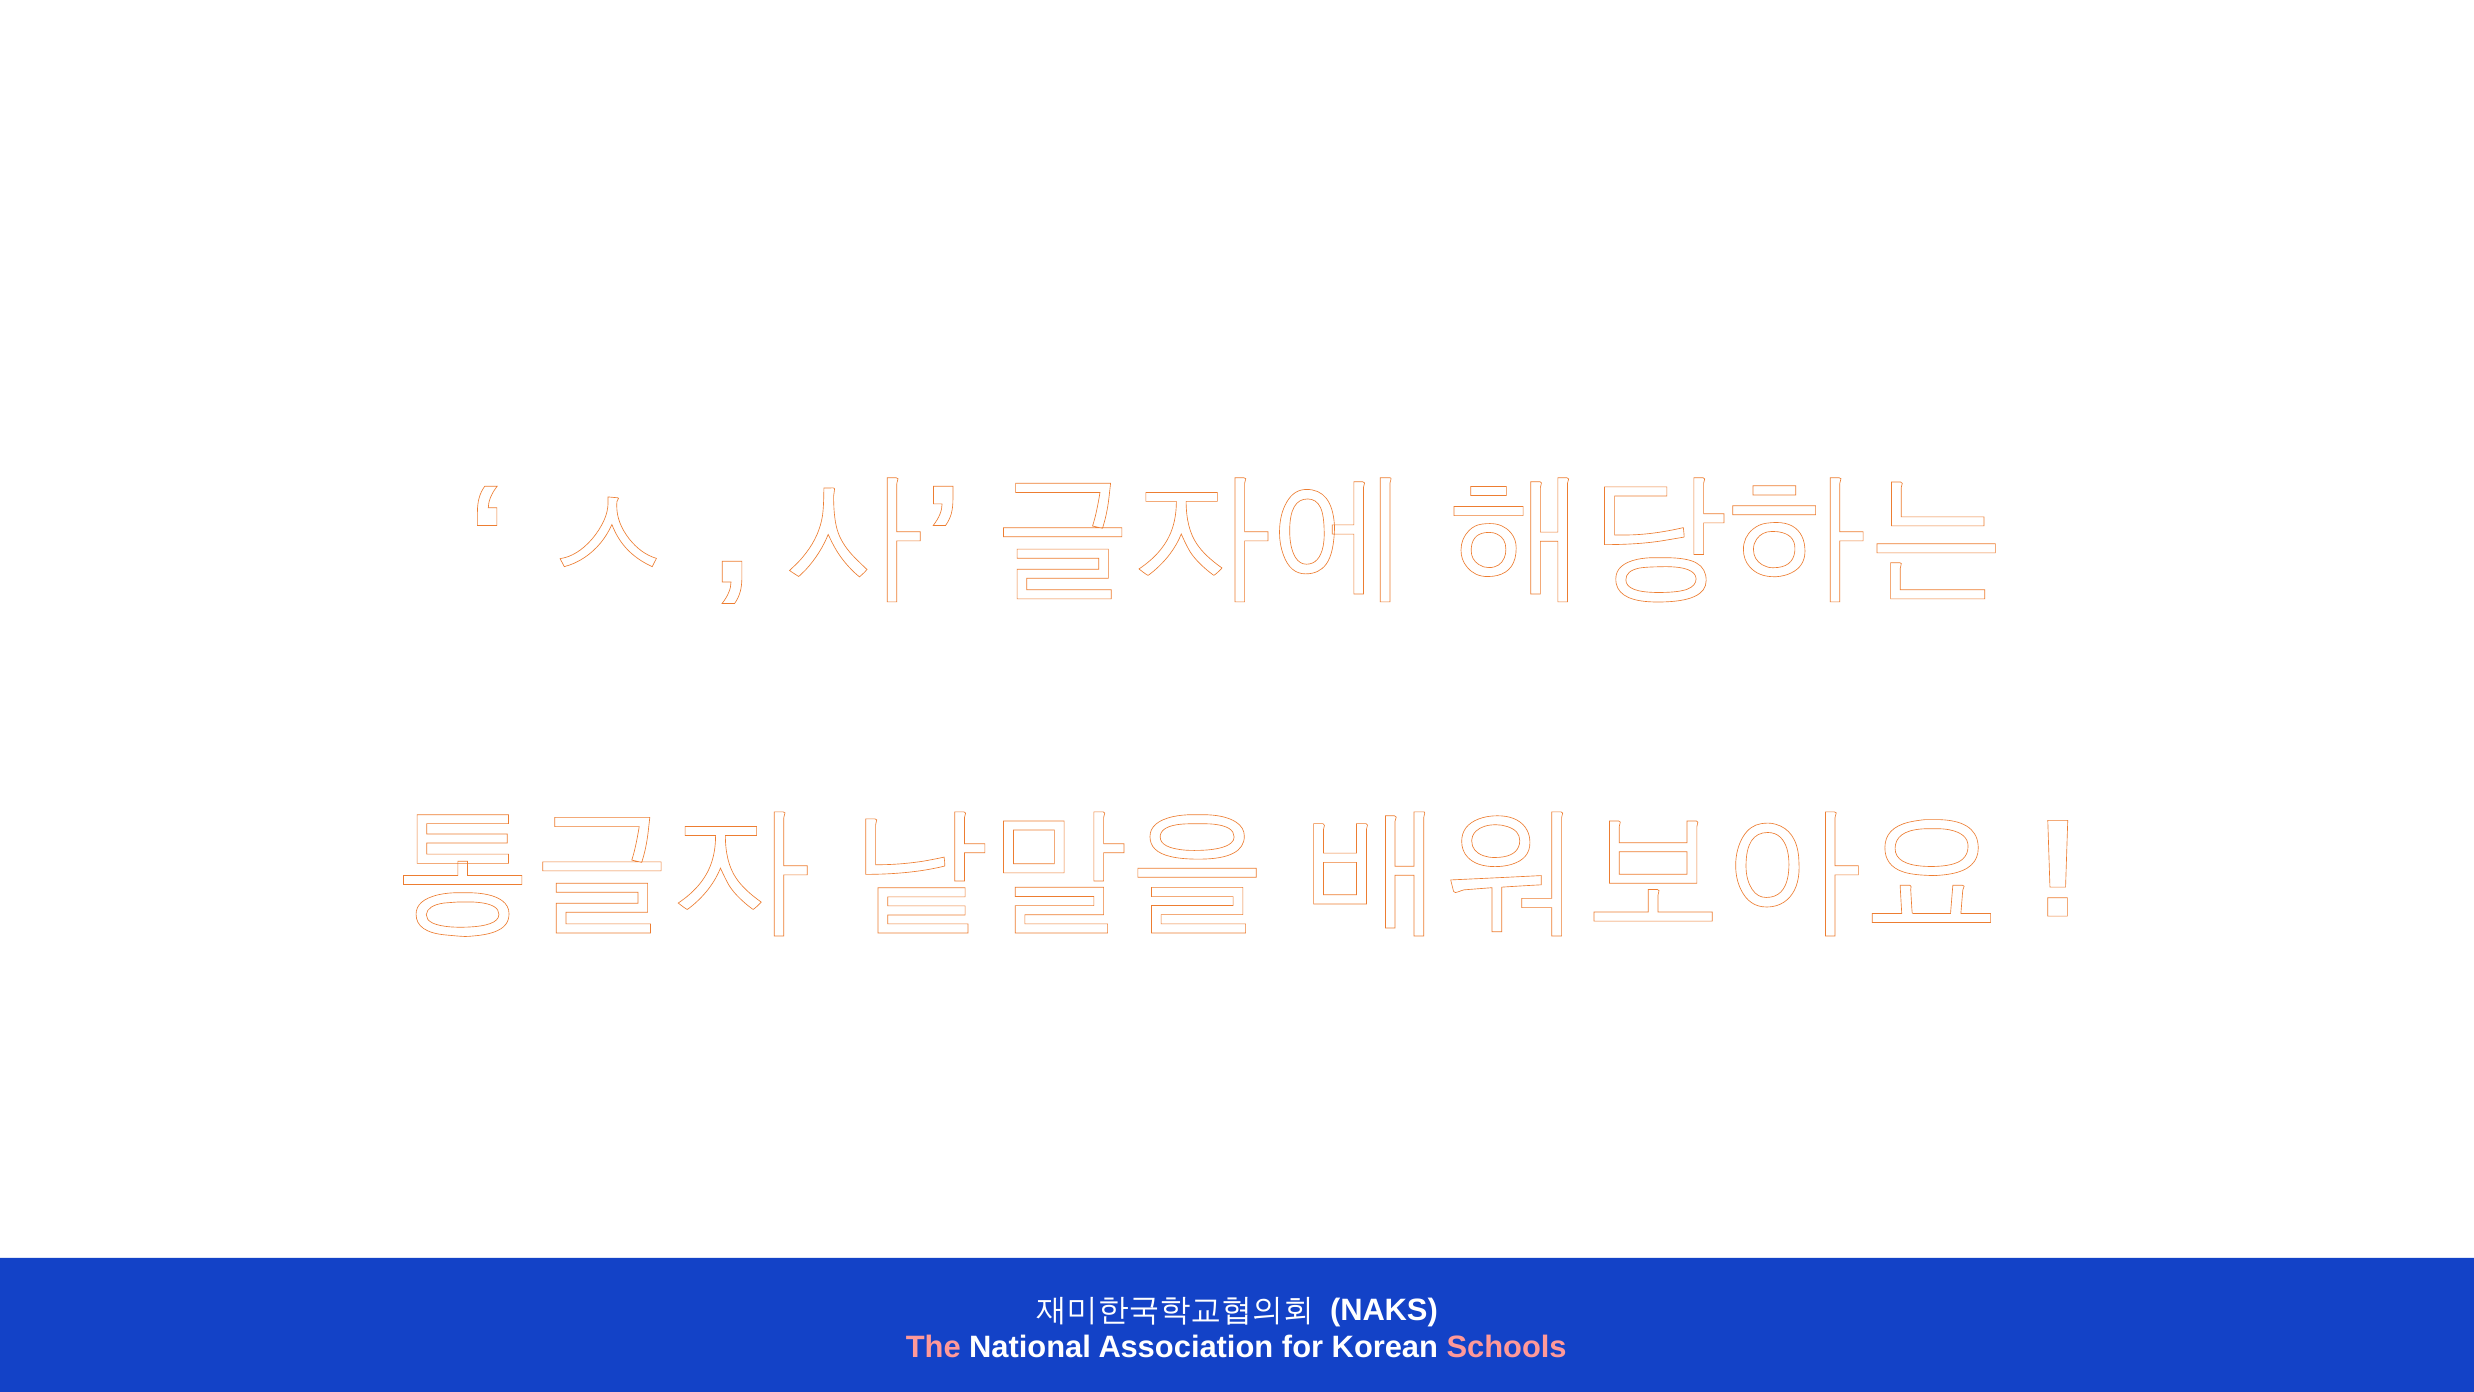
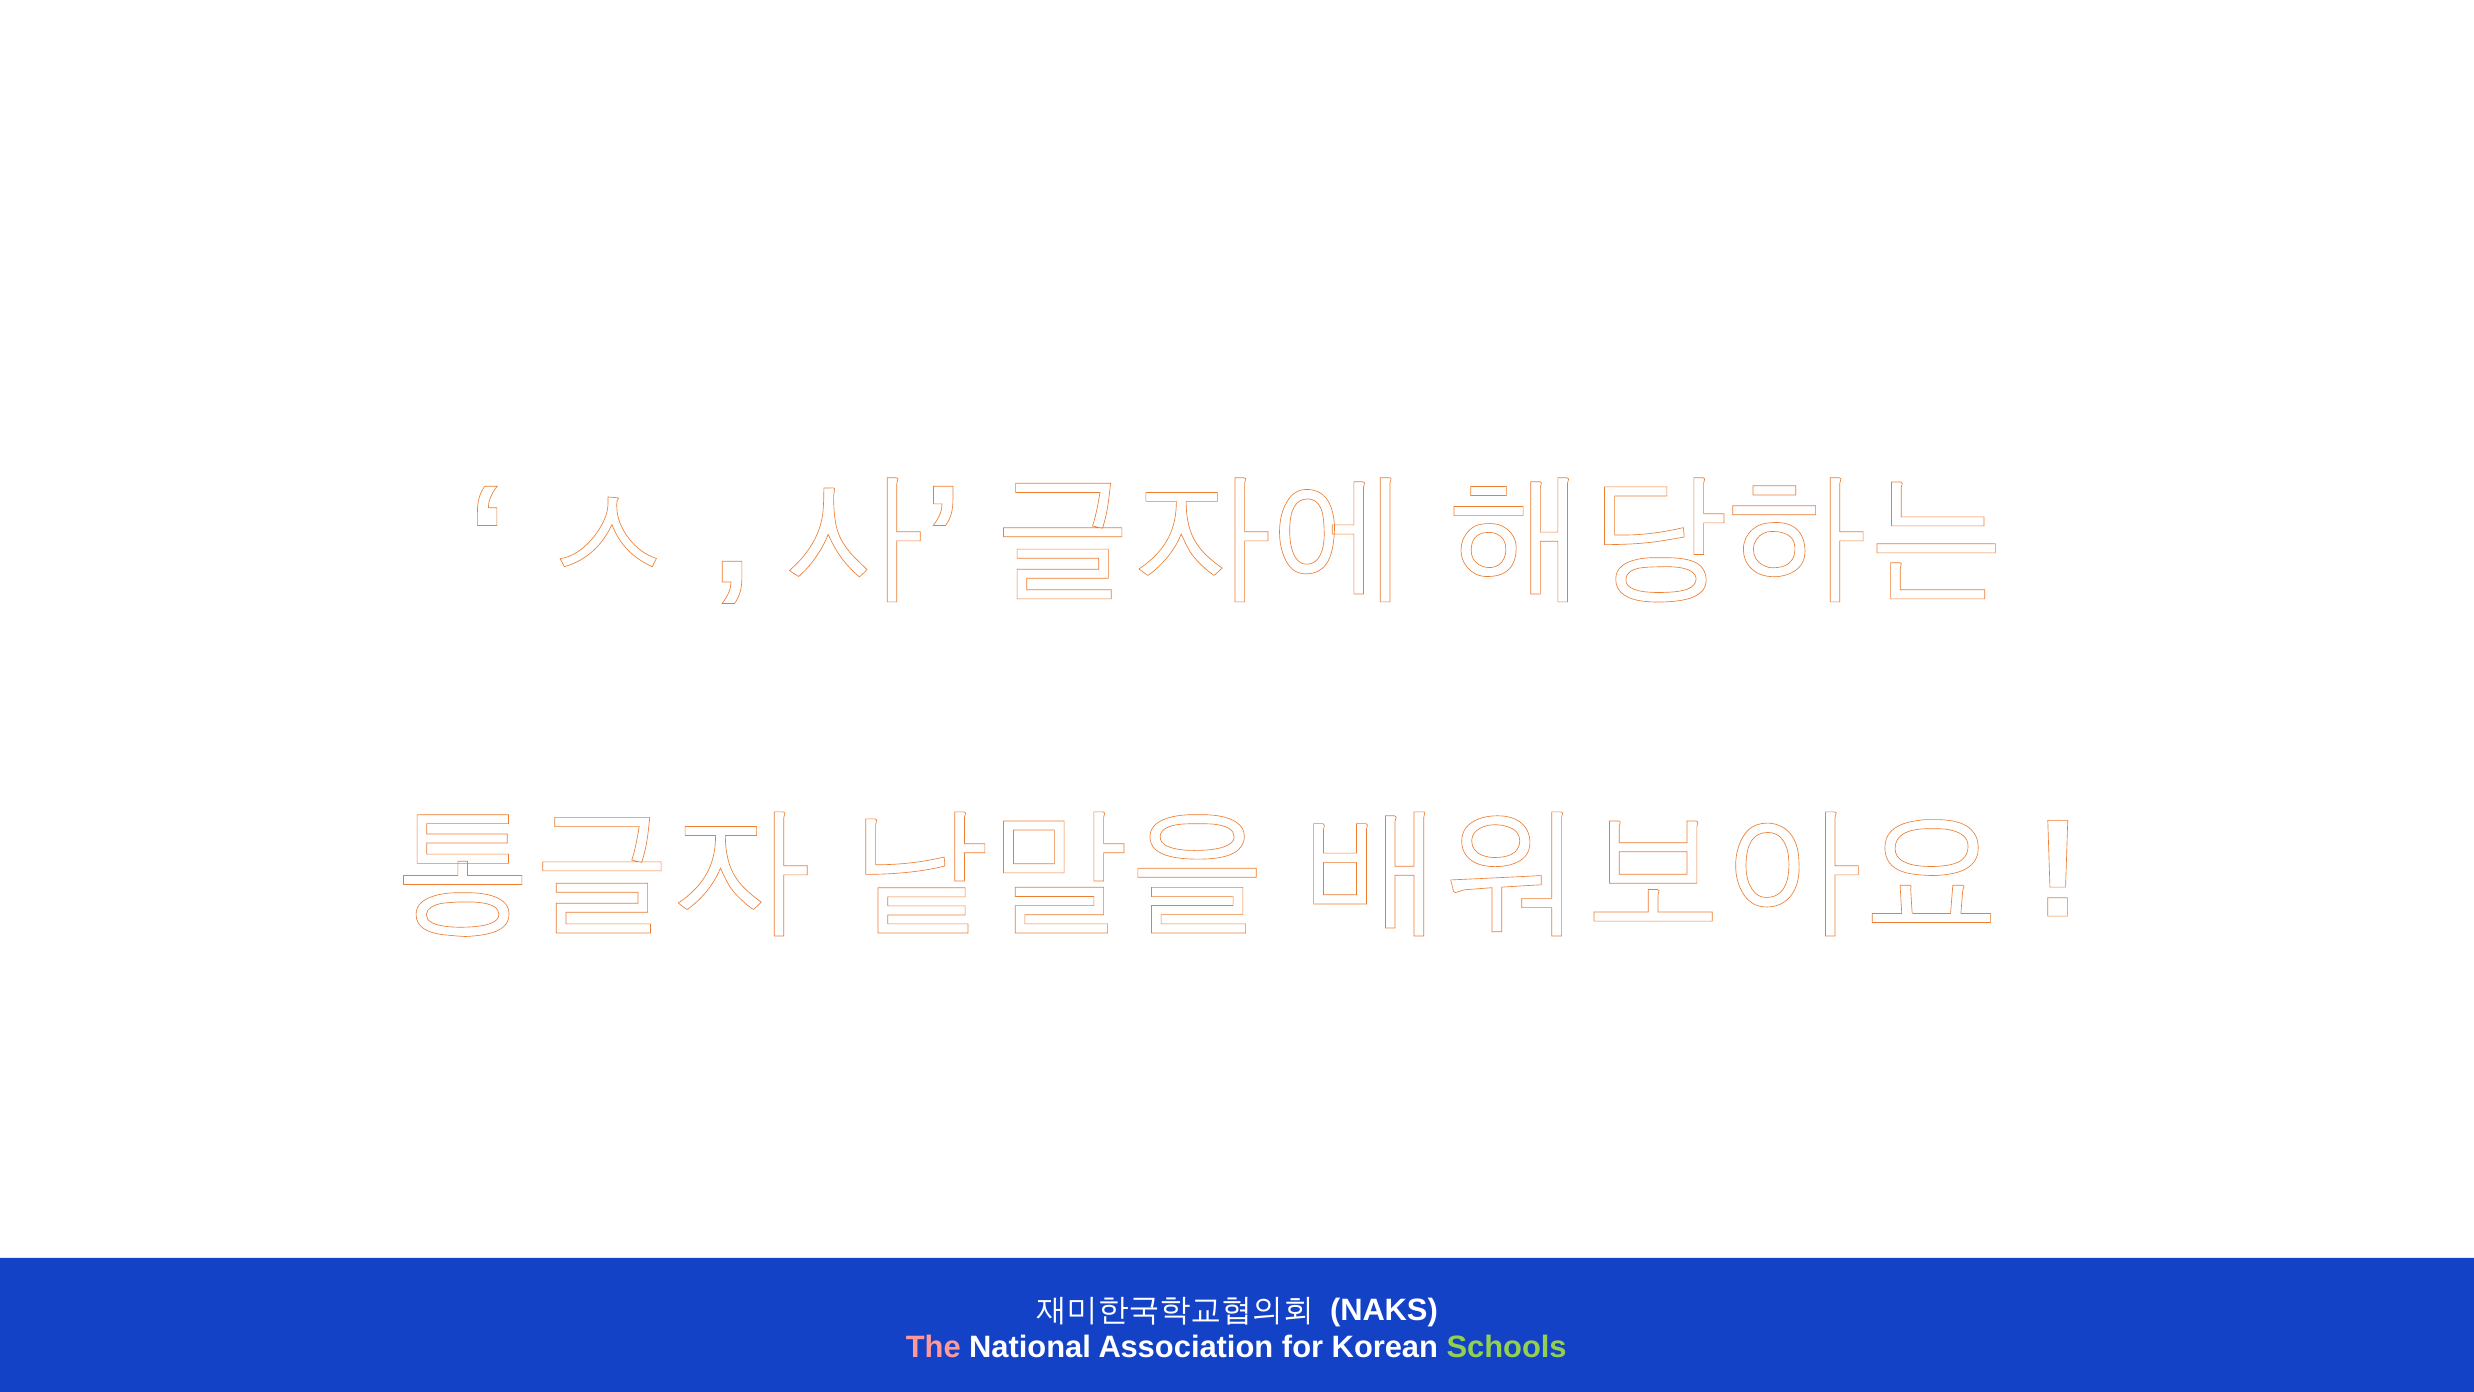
Schools colour: pink -> light green (1507, 1347)
